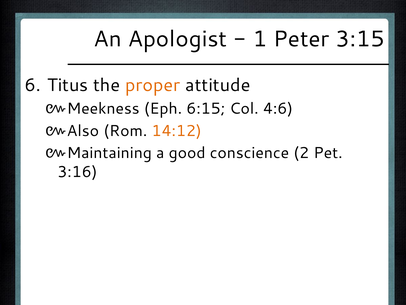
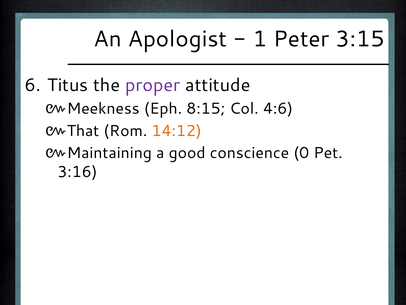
proper colour: orange -> purple (153, 85)
6:15: 6:15 -> 8:15 (206, 108)
Also: Also -> That (83, 131)
2: 2 -> 0 (301, 153)
